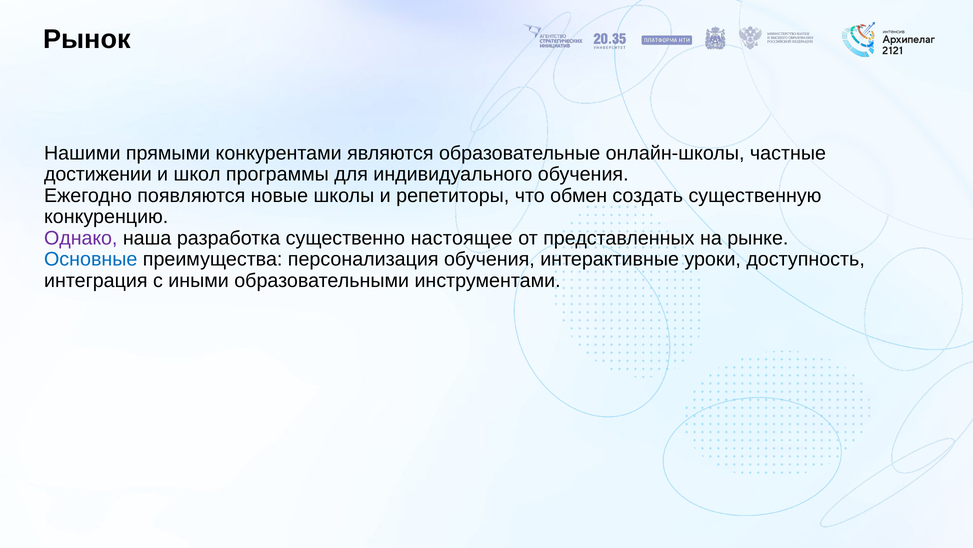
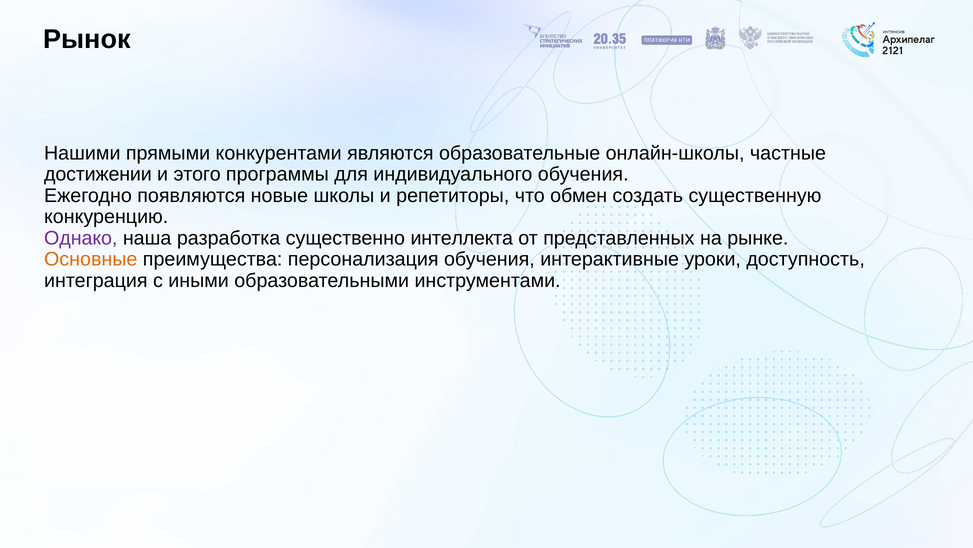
школ: школ -> этого (197, 174)
настоящее: настоящее -> интеллекта (462, 238)
Основные colour: blue -> orange (91, 259)
